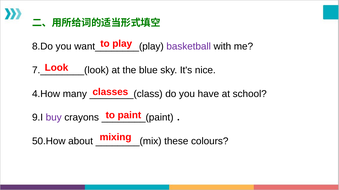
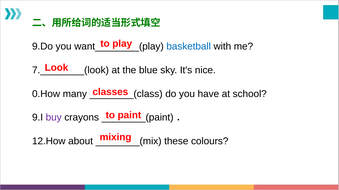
8.Do: 8.Do -> 9.Do (42, 47)
basketball colour: purple -> blue (189, 47)
4.How: 4.How -> 0.How (46, 94)
50.How: 50.How -> 12.How (49, 142)
